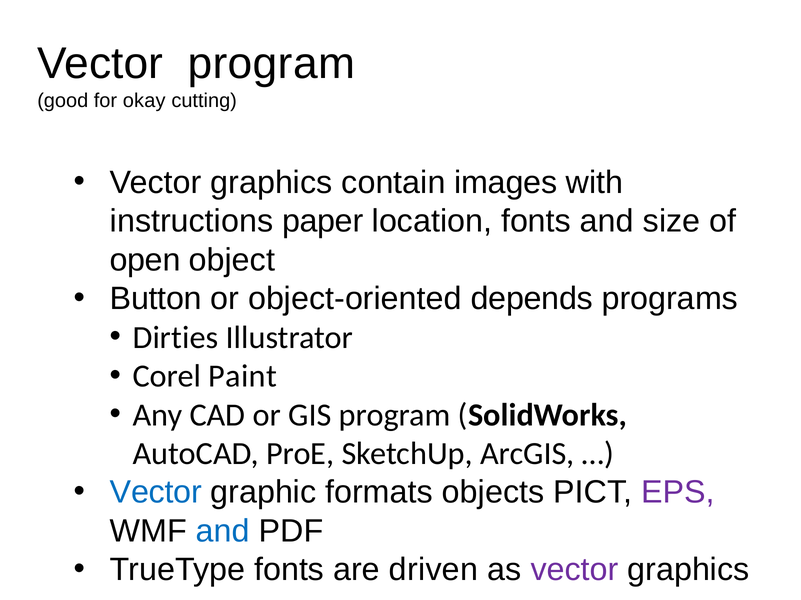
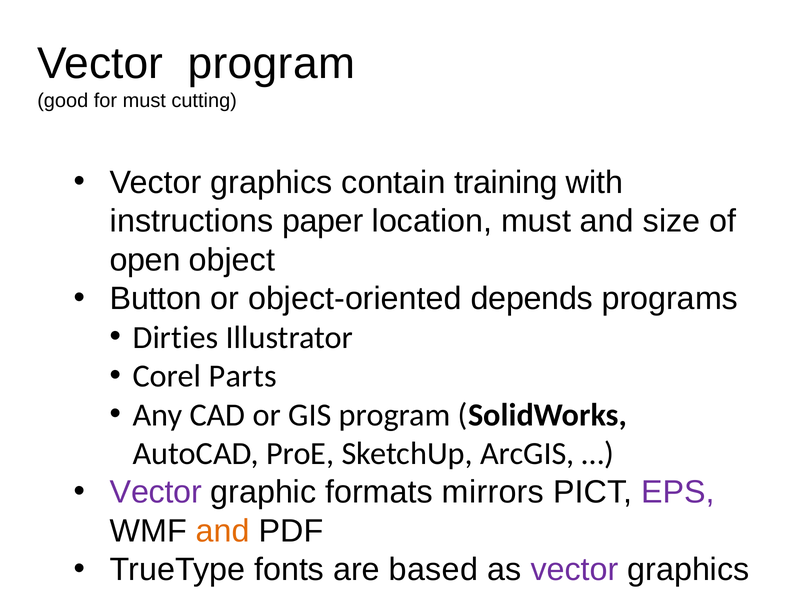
for okay: okay -> must (144, 100)
images: images -> training (506, 183)
location fonts: fonts -> must (536, 221)
Paint: Paint -> Parts (243, 376)
Vector colour: blue -> purple (156, 493)
objects: objects -> mirrors (493, 493)
and colour: blue -> orange (223, 531)
driven: driven -> based (433, 570)
